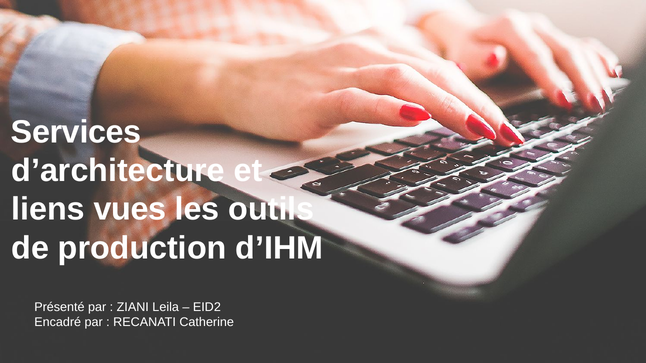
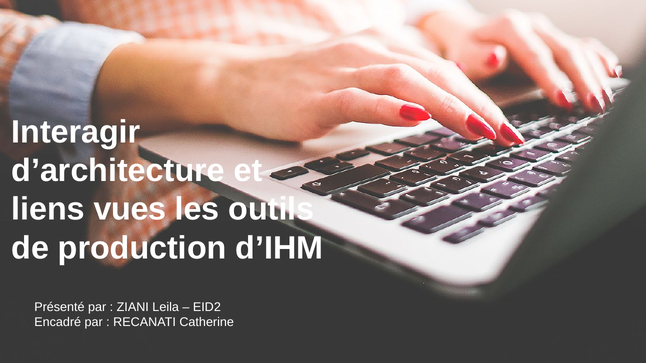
Services: Services -> Interagir (76, 132)
